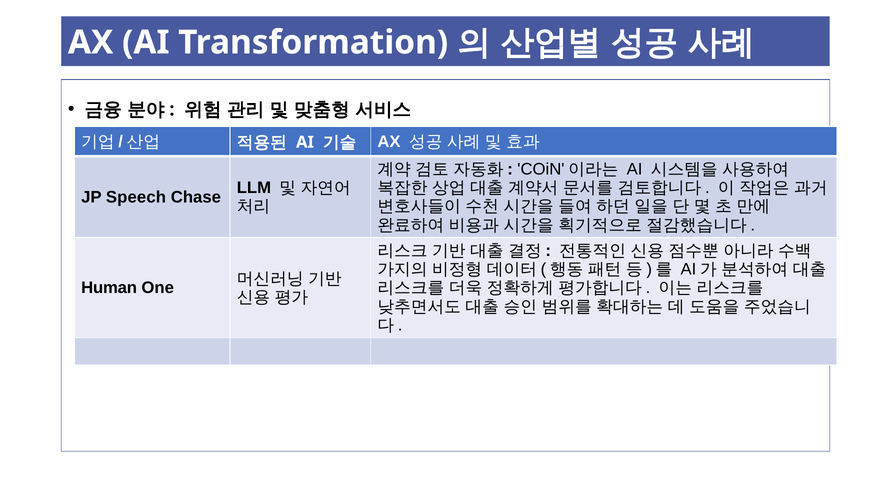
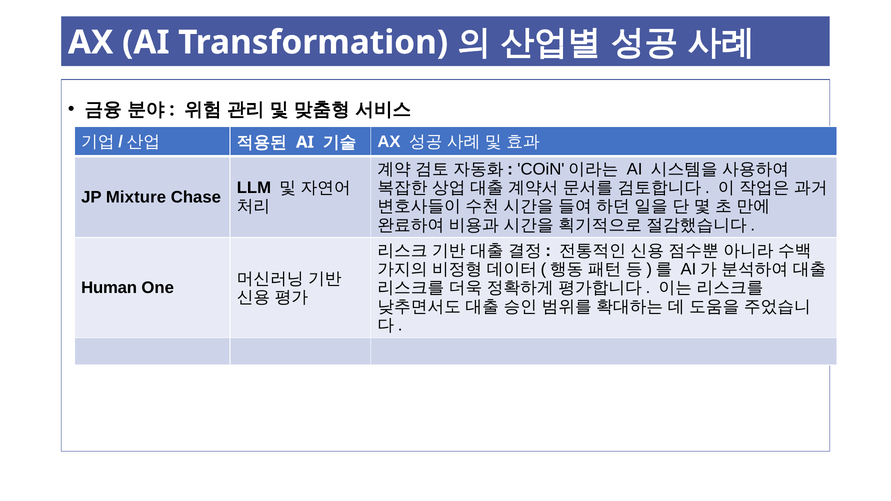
Speech: Speech -> Mixture (136, 197)
